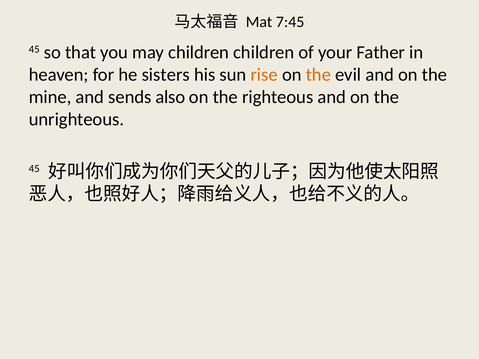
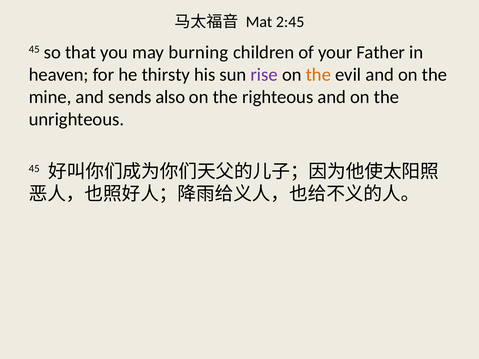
7:45: 7:45 -> 2:45 (290, 22)
may children: children -> burning (198, 52)
sisters: sisters -> thirsty (166, 75)
rise colour: orange -> purple (264, 75)
